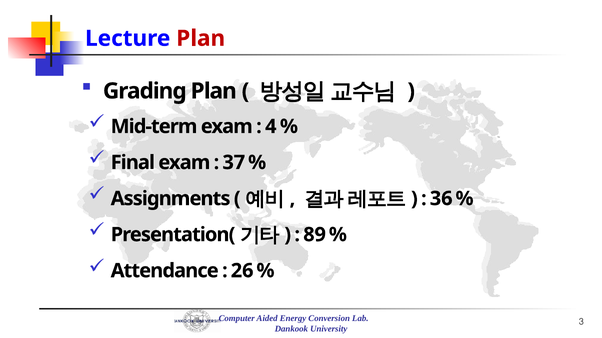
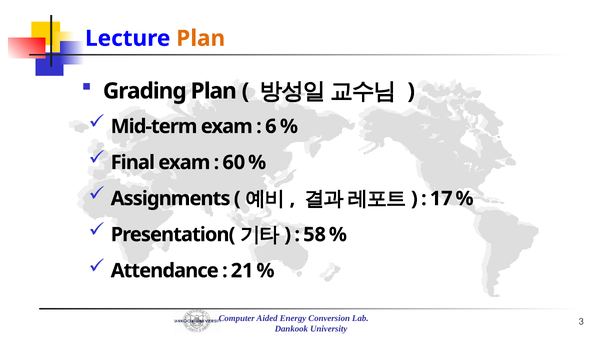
Plan colour: red -> orange (201, 38)
4: 4 -> 6 (271, 127)
37: 37 -> 60 (234, 163)
36: 36 -> 17 (441, 199)
89: 89 -> 58 (315, 235)
26: 26 -> 21 (242, 271)
